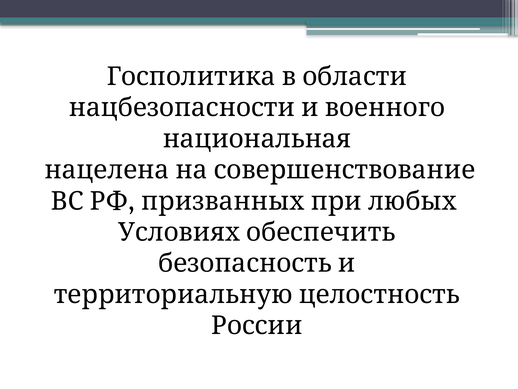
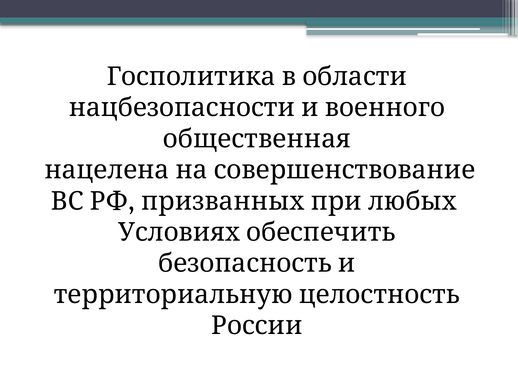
национальная: национальная -> общественная (257, 139)
